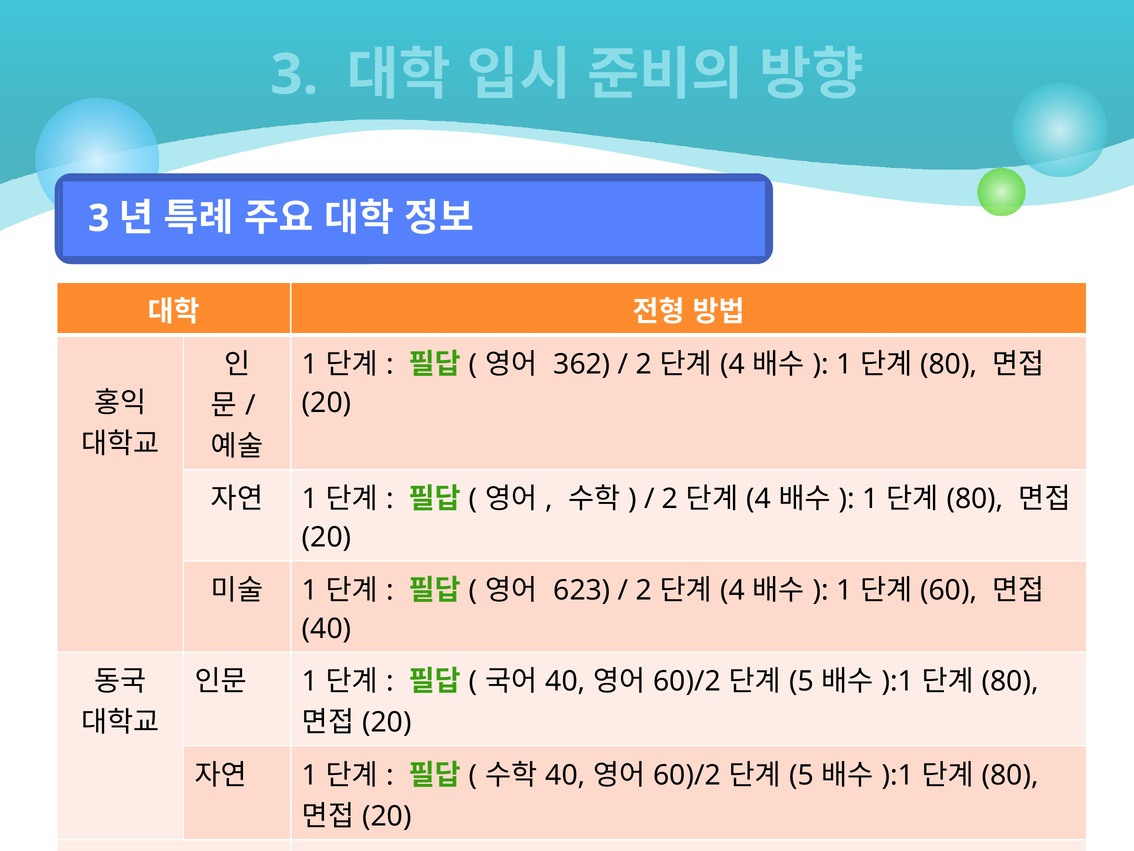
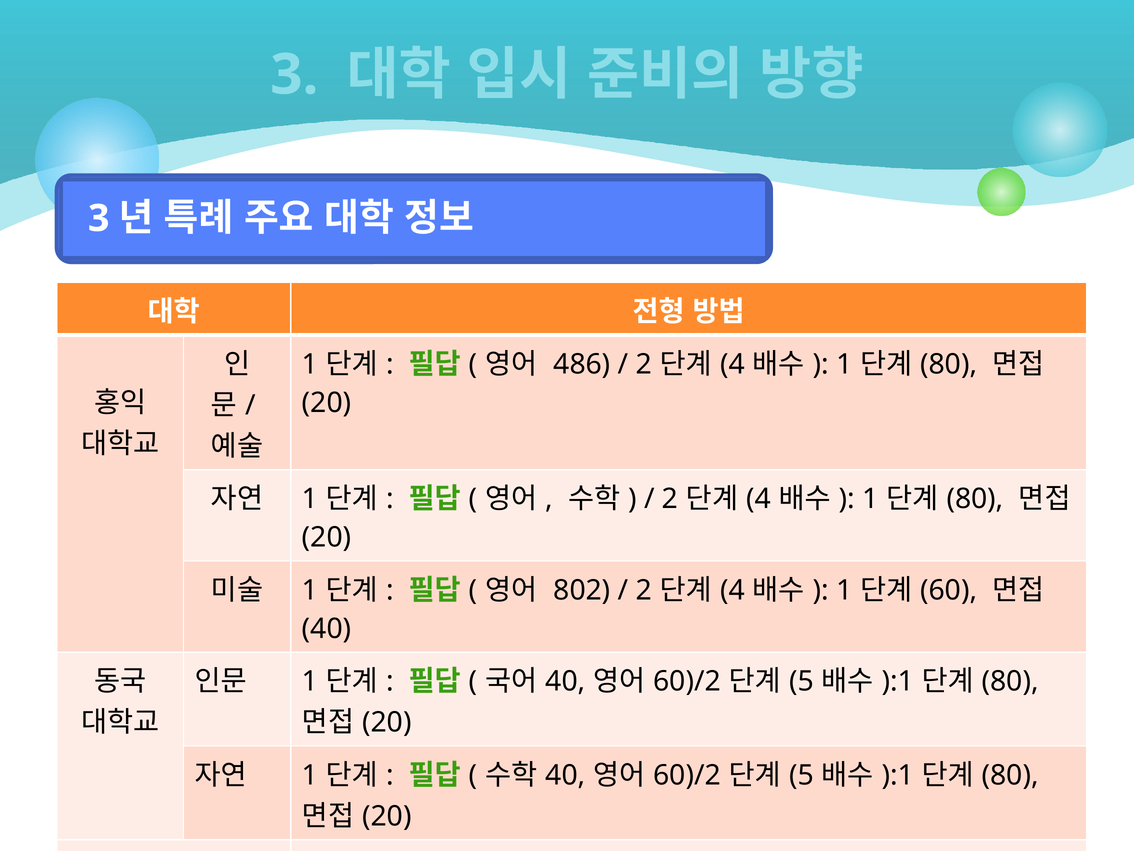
362: 362 -> 486 (582, 364)
623: 623 -> 802 (582, 590)
